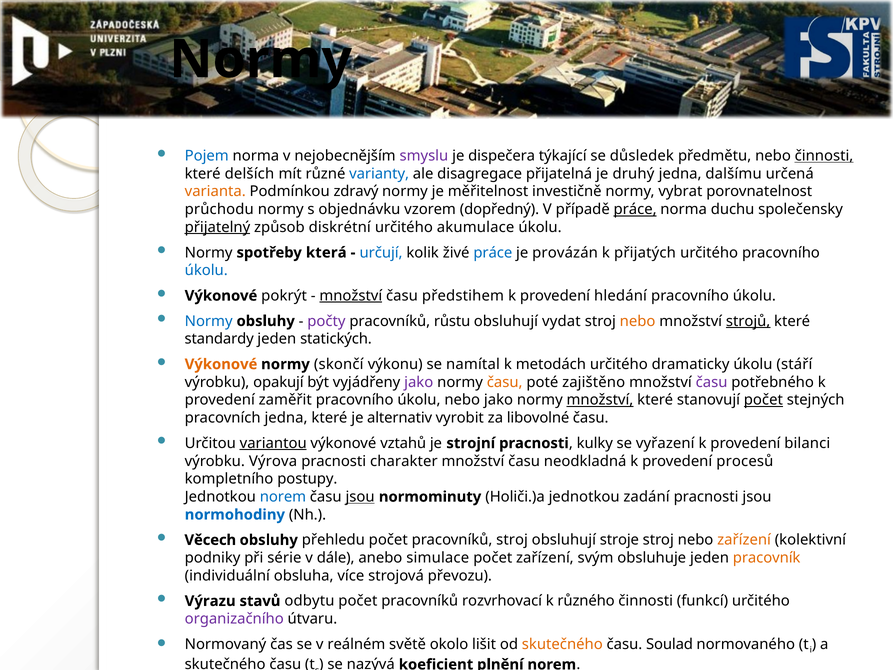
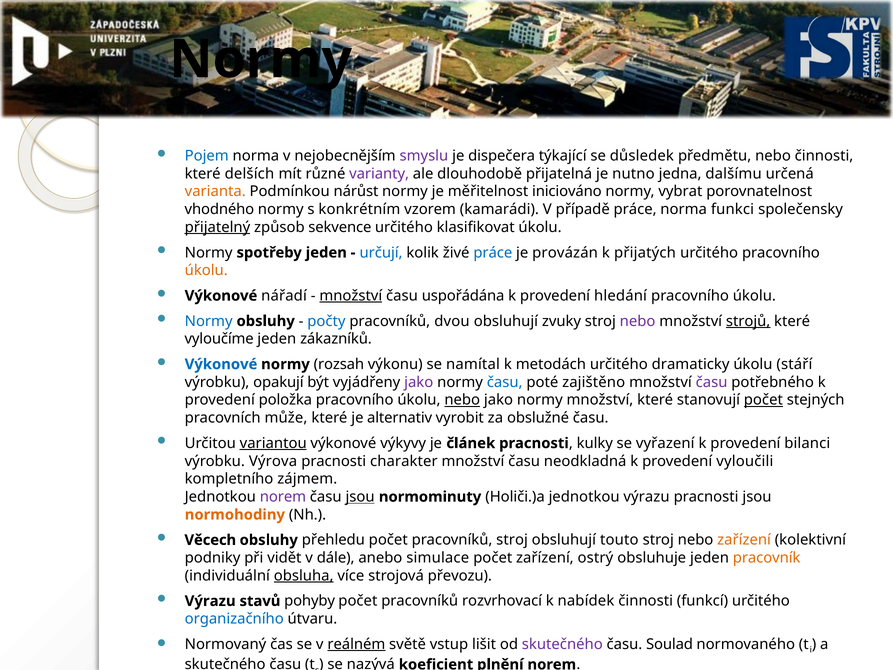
činnosti underline: present -> none (824, 156)
varianty colour: blue -> purple (379, 174)
disagregace: disagregace -> dlouhodobě (480, 174)
druhý: druhý -> nutno (633, 174)
zdravý: zdravý -> nárůst (356, 191)
investičně: investičně -> iniciováno (567, 191)
průchodu: průchodu -> vhodného (219, 209)
objednávku: objednávku -> konkrétním (359, 209)
dopředný: dopředný -> kamarádi (499, 209)
práce underline: present -> none (635, 209)
duchu: duchu -> funkci (732, 209)
diskrétní: diskrétní -> sekvence (340, 227)
akumulace: akumulace -> klasifikovat (476, 227)
spotřeby která: která -> jeden (326, 253)
úkolu colour: blue -> orange (206, 270)
pokrýt: pokrýt -> nářadí (284, 296)
předstihem: předstihem -> uspořádána (463, 296)
počty colour: purple -> blue (326, 321)
růstu: růstu -> dvou (452, 321)
vydat: vydat -> zvuky (561, 321)
nebo colour: orange -> purple (638, 321)
standardy: standardy -> vyloučíme (219, 339)
statických: statických -> zákazníků (336, 339)
Výkonové colour: orange -> blue (221, 364)
skončí: skončí -> rozsah (339, 364)
času colour: orange -> blue (505, 382)
zaměřit: zaměřit -> položka (285, 400)
nebo underline: none -> present (462, 400)
množství underline: present -> none (600, 400)
pracovních jedna: jedna -> může (286, 418)
libovolné: libovolné -> obslužné (538, 418)
vztahů: vztahů -> výkyvy (403, 443)
strojní: strojní -> článek (471, 443)
procesů: procesů -> vyloučili (745, 461)
postupy: postupy -> zájmem (307, 479)
norem colour: blue -> purple (283, 497)
jednotkou zadání: zadání -> výrazu (647, 497)
normohodiny colour: blue -> orange (235, 515)
stroje: stroje -> touto (619, 540)
série: série -> vidět (284, 558)
svým: svým -> ostrý (595, 558)
obsluha underline: none -> present (304, 576)
odbytu: odbytu -> pohyby (310, 601)
různého: různého -> nabídek (586, 601)
organizačního colour: purple -> blue (234, 619)
reálném underline: none -> present (356, 644)
okolo: okolo -> vstup (449, 644)
skutečného colour: orange -> purple (562, 644)
